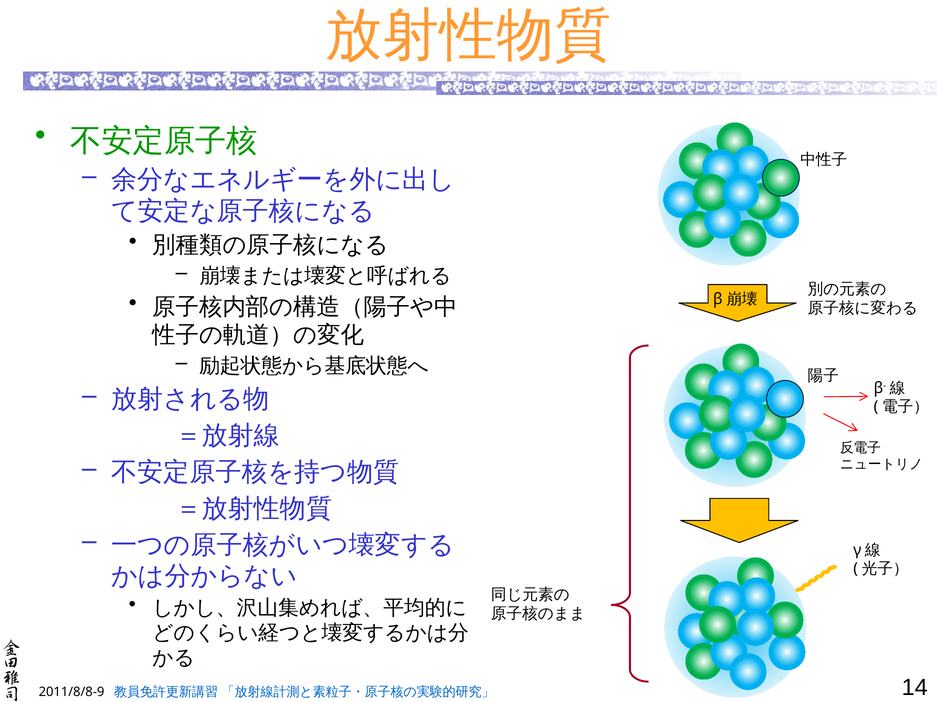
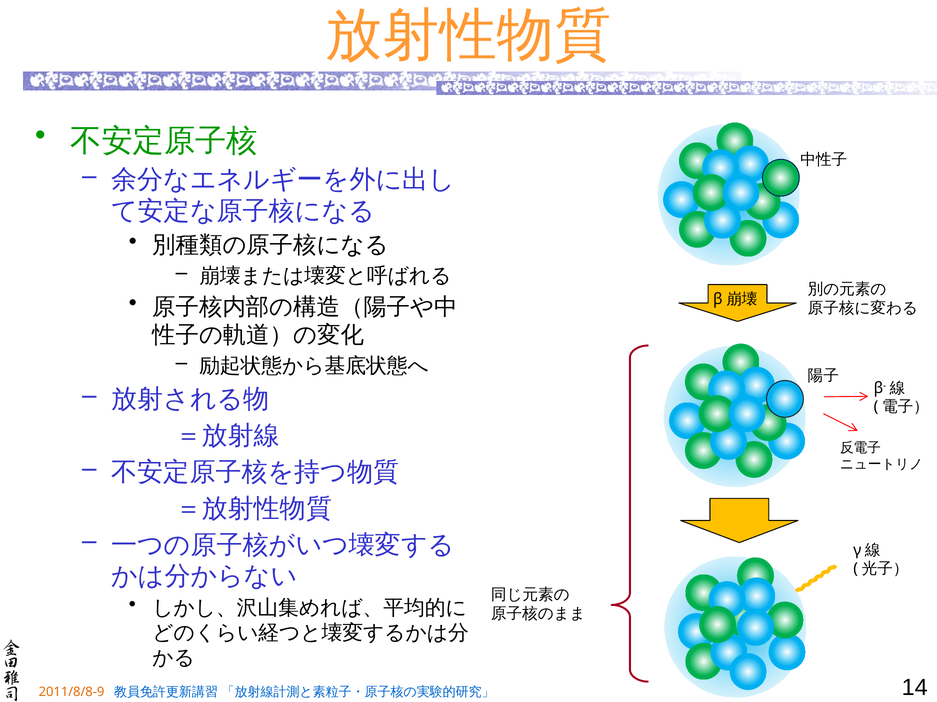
2011/8/8-9 colour: black -> orange (72, 693)
